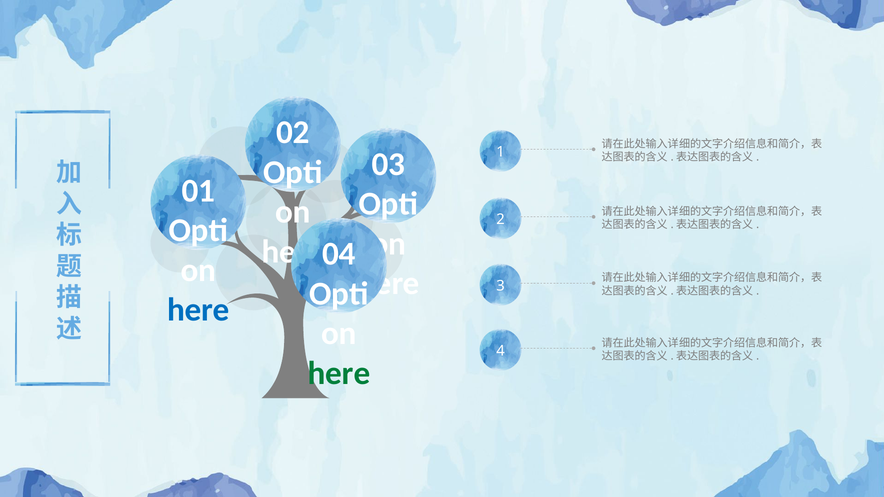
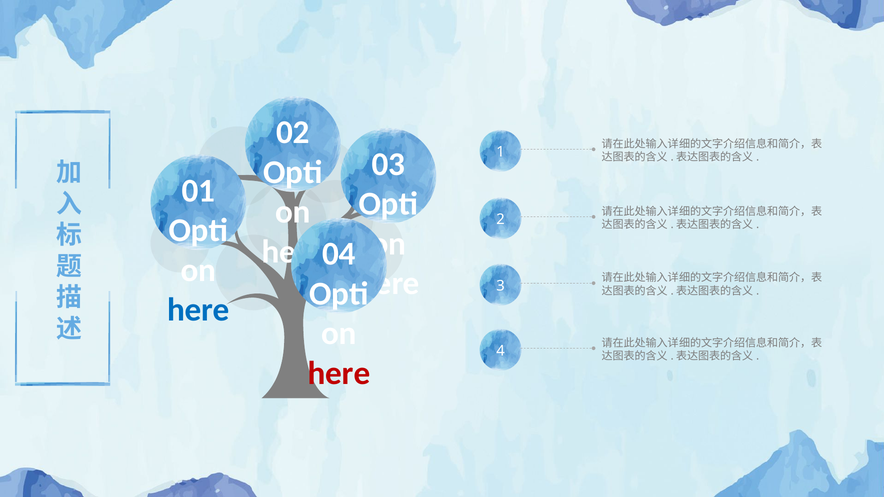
here colour: green -> red (339, 374)
